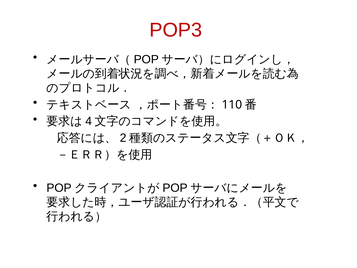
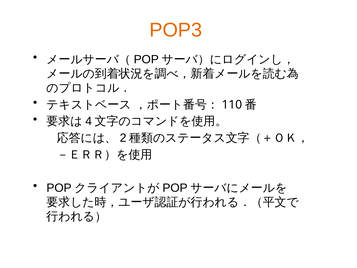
POP3 colour: red -> orange (176, 30)
